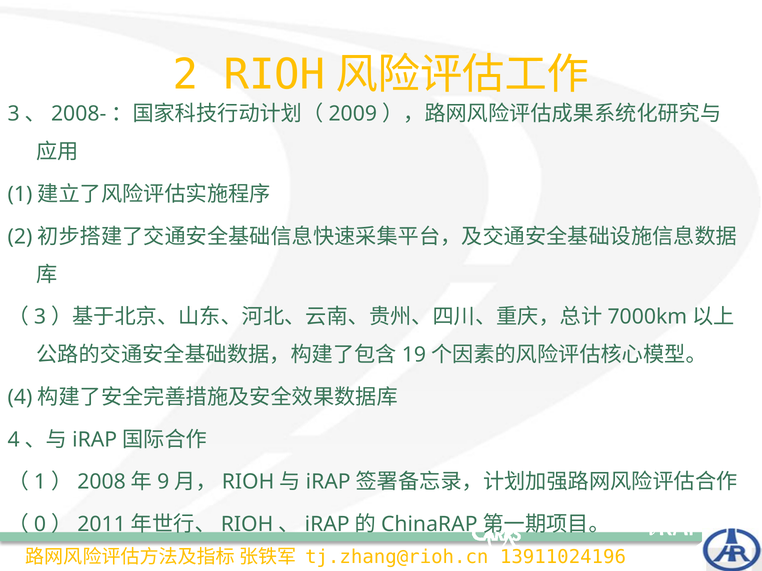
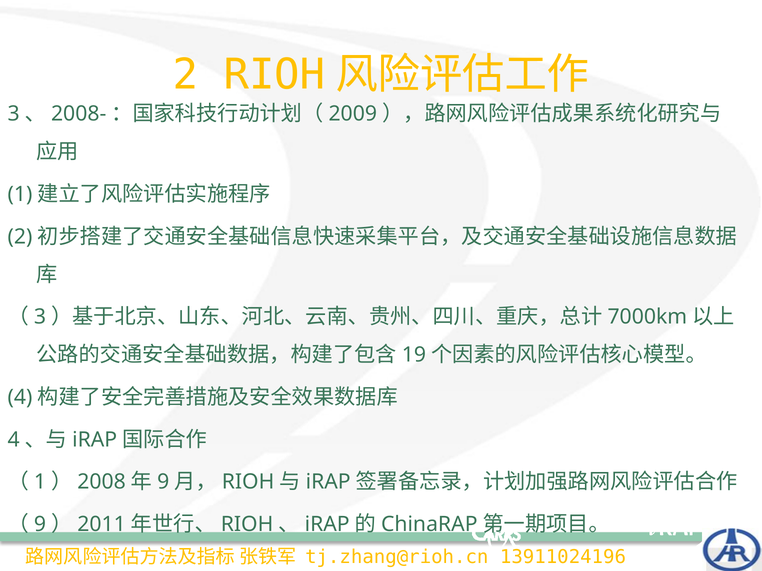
0: 0 -> 9 (40, 525)
